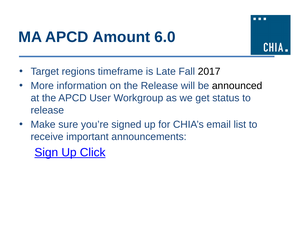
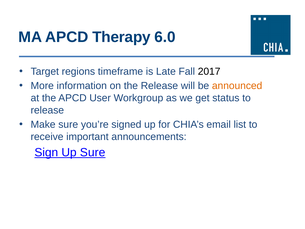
Amount: Amount -> Therapy (122, 37)
announced colour: black -> orange (237, 86)
Up Click: Click -> Sure (93, 152)
